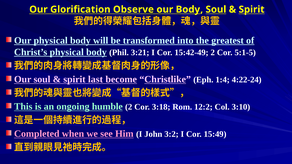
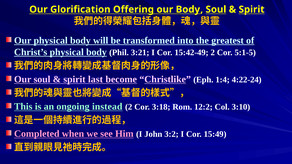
Observe: Observe -> Offering (133, 9)
humble: humble -> instead (107, 107)
